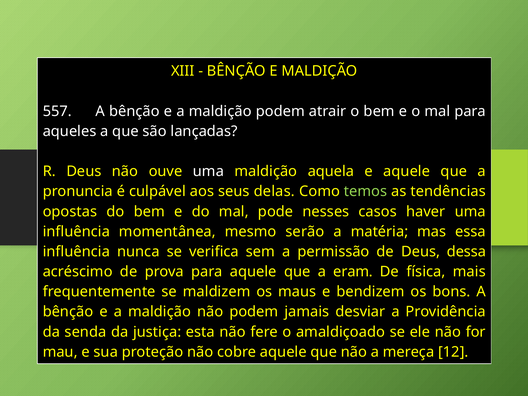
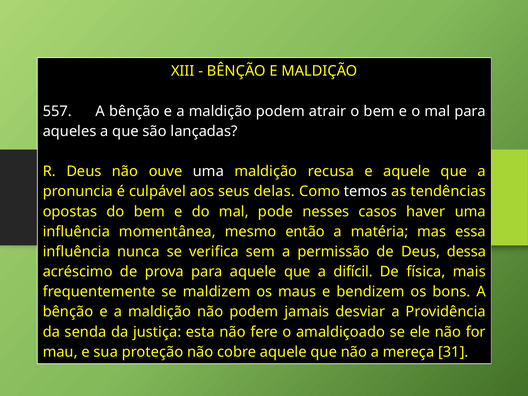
aquela: aquela -> recusa (331, 171)
temos colour: light green -> white (366, 191)
serão: serão -> então (305, 232)
eram: eram -> difícil (353, 272)
12: 12 -> 31 (453, 352)
